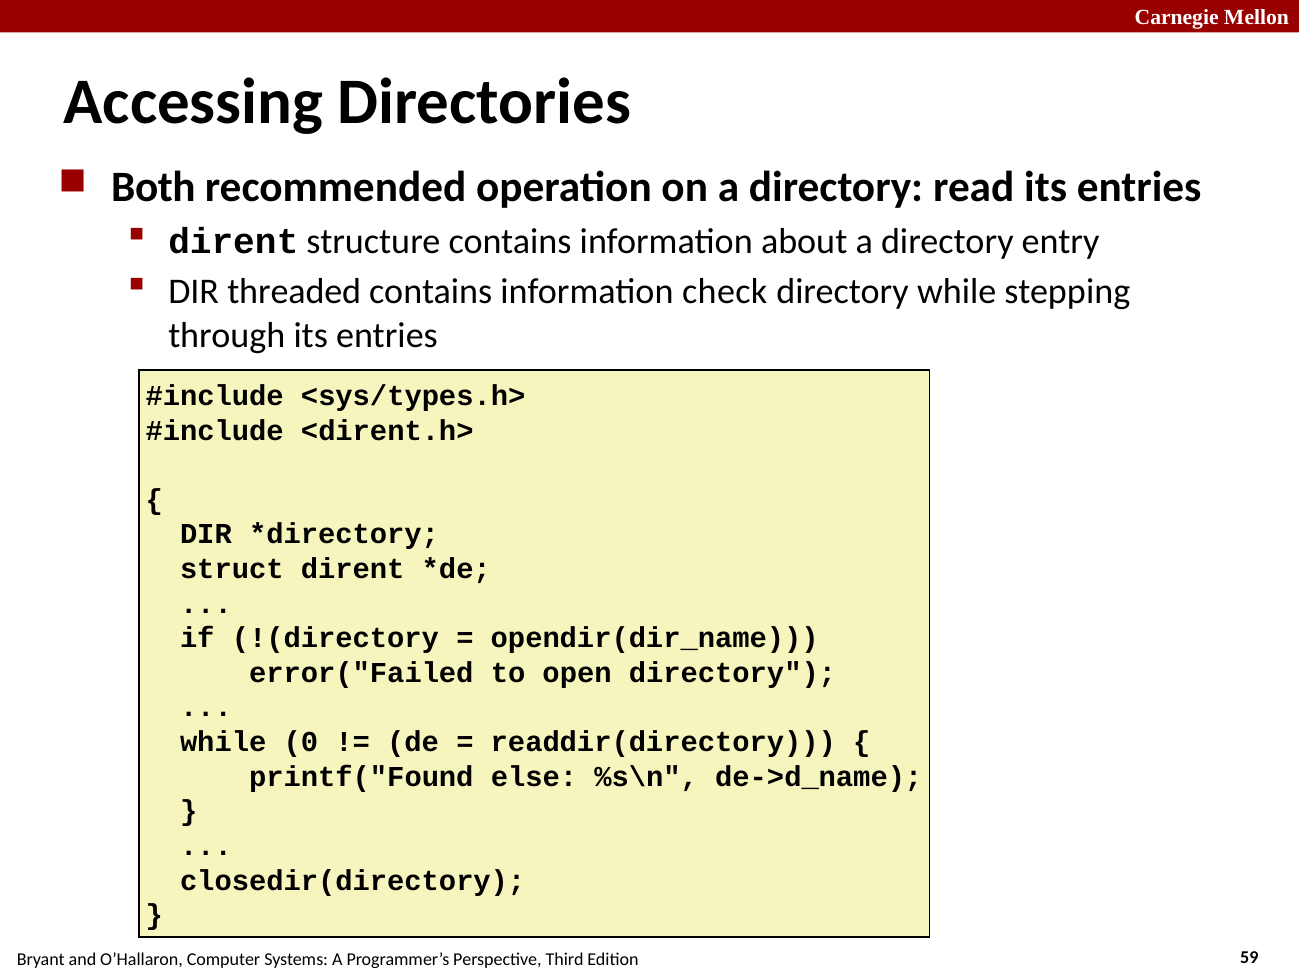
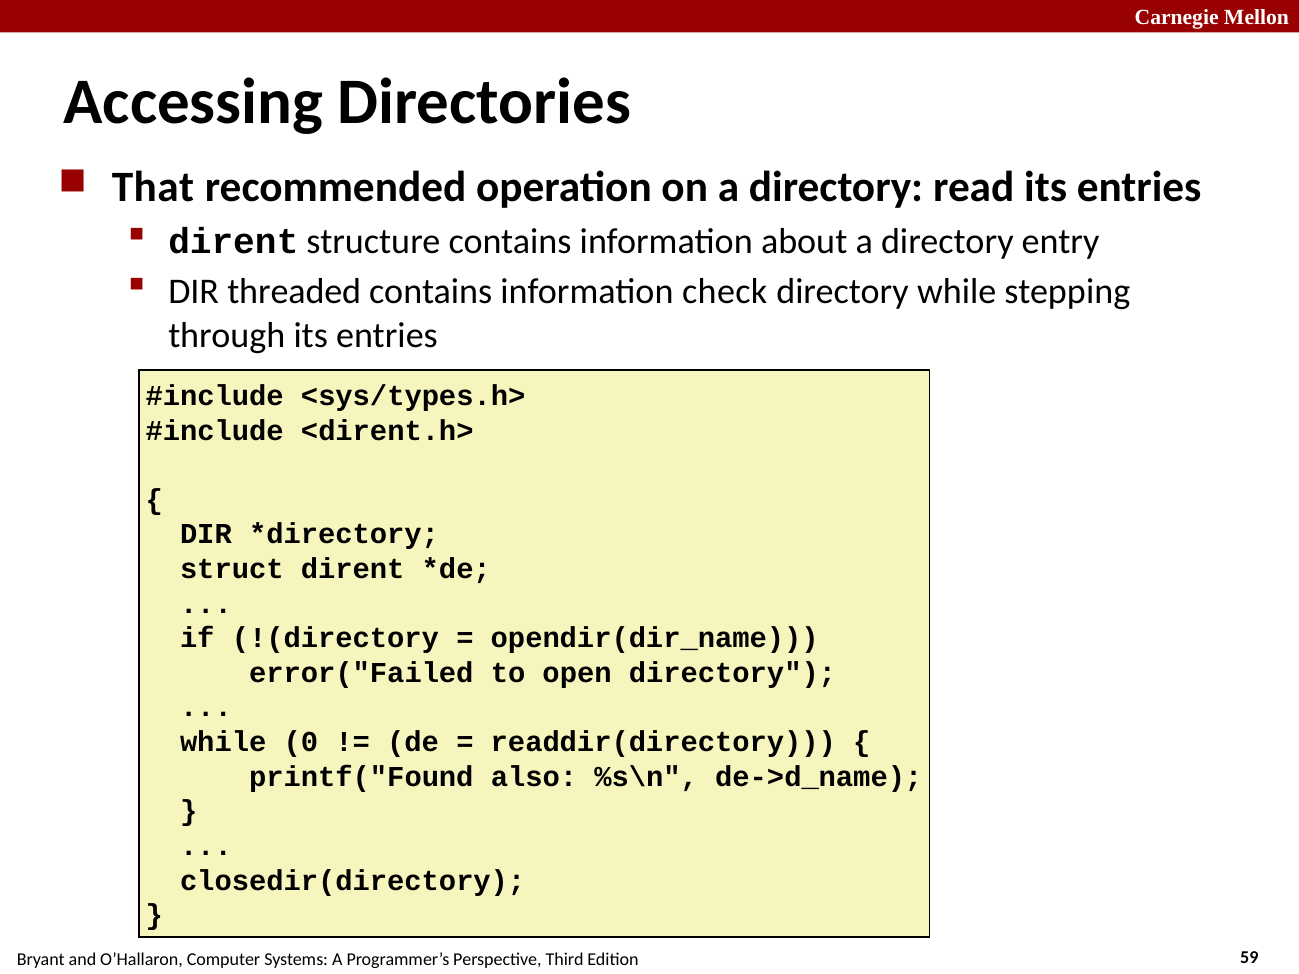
Both: Both -> That (153, 187)
else: else -> also (534, 777)
